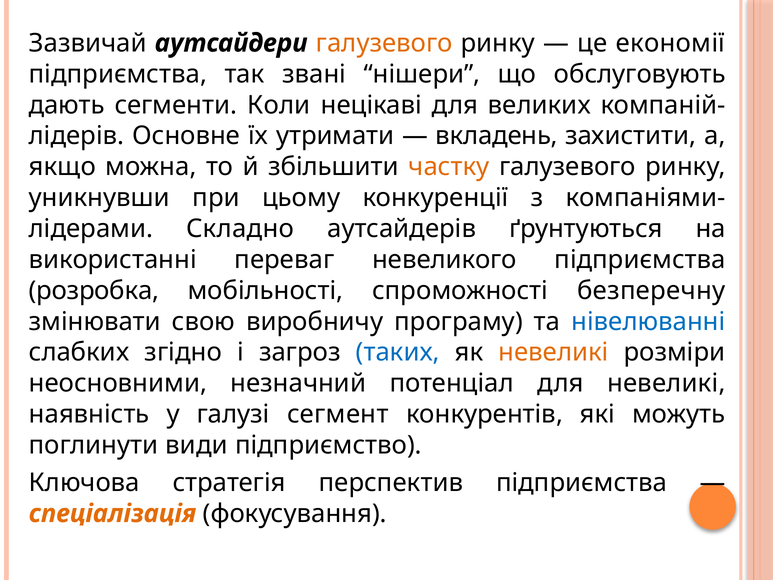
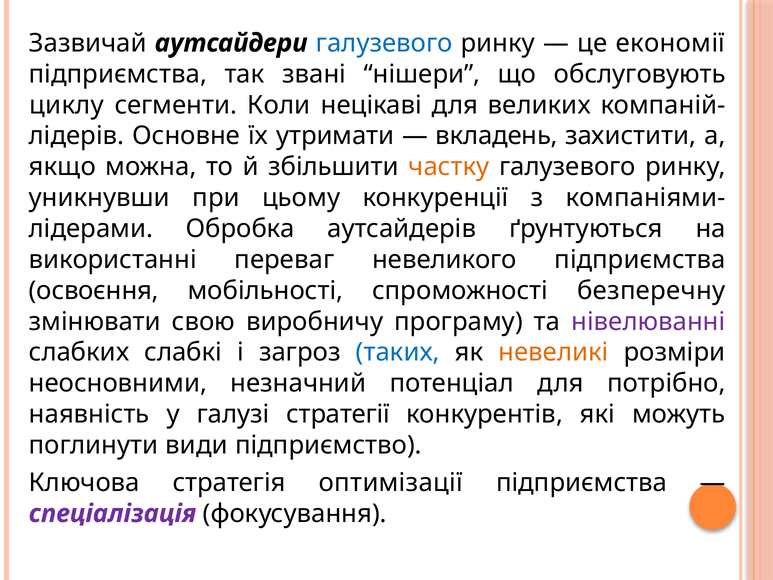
галузевого colour: orange -> blue (384, 43)
дають: дають -> циклу (67, 105)
Складно: Складно -> Обробка (240, 229)
розробка: розробка -> освоєння (94, 290)
нівелюванні colour: blue -> purple (648, 321)
згідно: згідно -> слабкі (183, 352)
для невеликі: невеликі -> потрібно (666, 383)
сегмент: сегмент -> стратегії (338, 414)
перспектив: перспектив -> оптимізації (391, 482)
спеціалізація colour: orange -> purple (113, 513)
